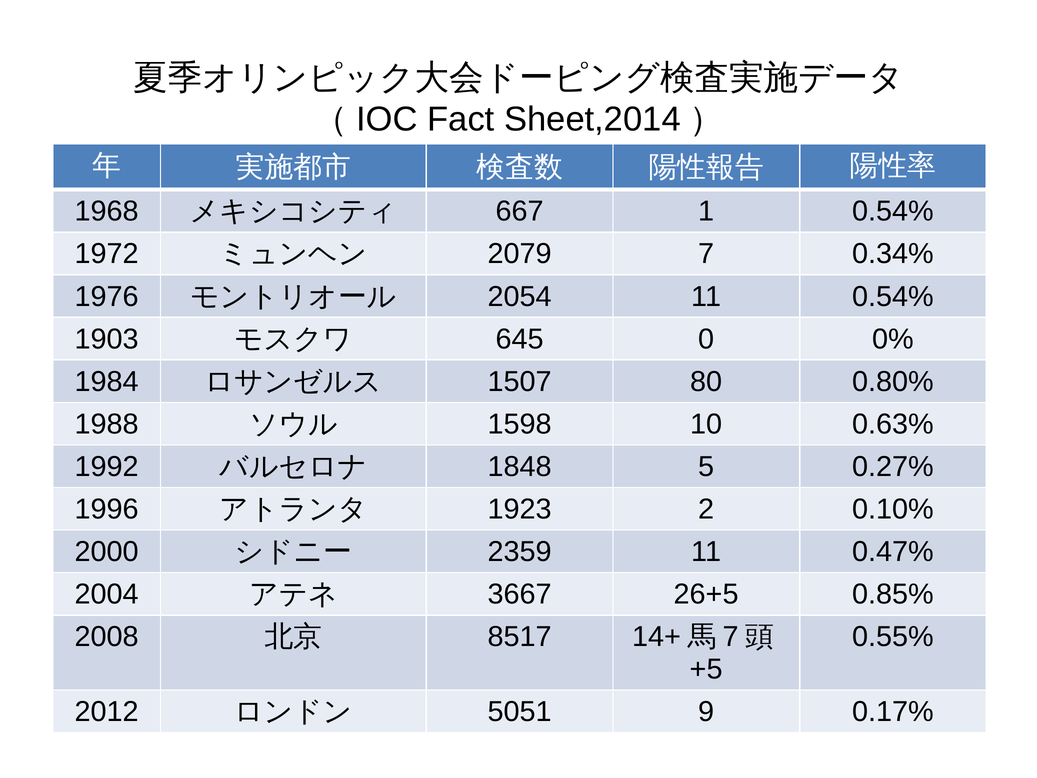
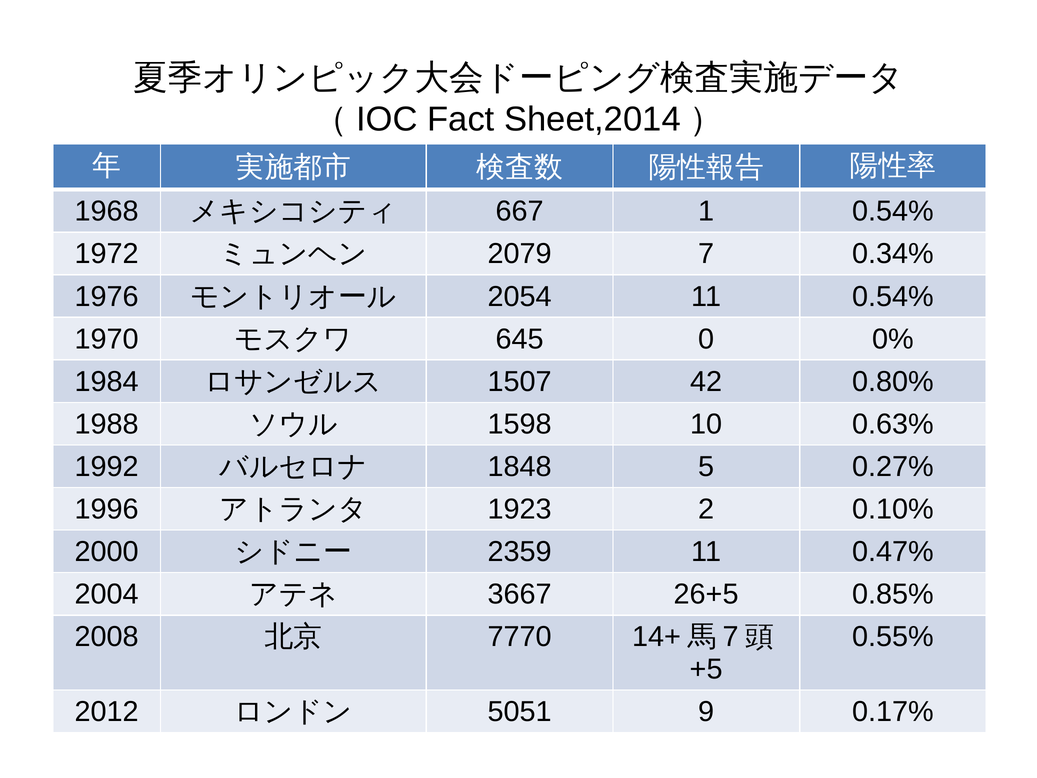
1903: 1903 -> 1970 (107, 339)
80: 80 -> 42 (706, 381)
8517: 8517 -> 7770 (520, 637)
